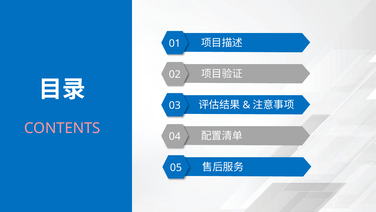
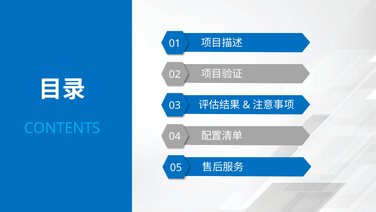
CONTENTS colour: pink -> light blue (62, 128)
